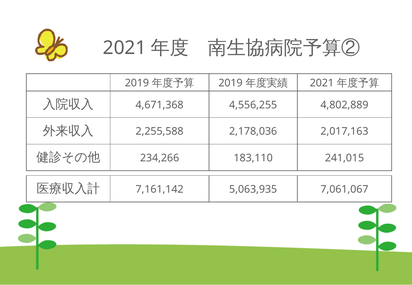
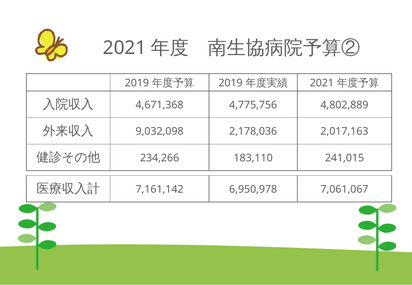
4,556,255: 4,556,255 -> 4,775,756 (253, 105)
2,255,588: 2,255,588 -> 9,032,098 (160, 132)
5,063,935: 5,063,935 -> 6,950,978 (253, 189)
